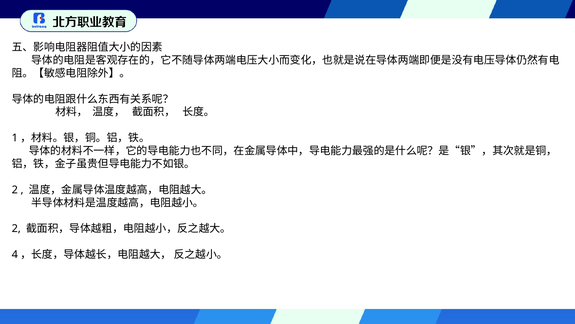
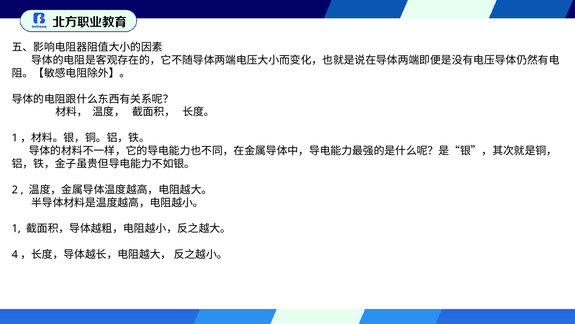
2: 2 -> 1 (16, 228)
